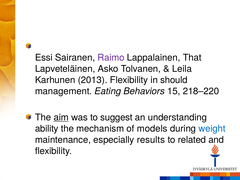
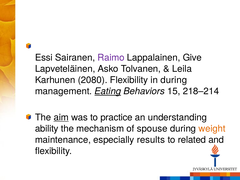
That: That -> Give (192, 58)
2013: 2013 -> 2080 (93, 80)
in should: should -> during (174, 80)
Eating underline: none -> present (108, 91)
218–220: 218–220 -> 218–214 (201, 91)
suggest: suggest -> practice (116, 117)
models: models -> spouse (152, 129)
weight colour: blue -> orange (212, 129)
